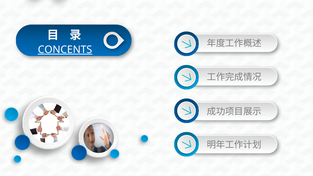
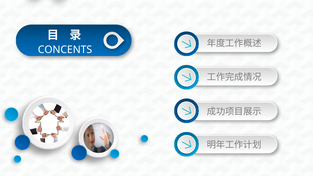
CONCENTS underline: present -> none (65, 50)
